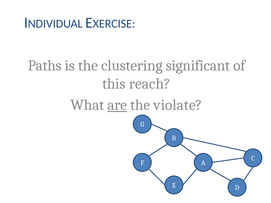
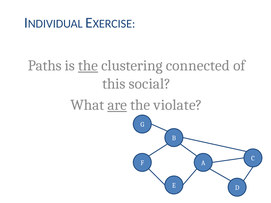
the underline: none -> present (88, 66)
significant: significant -> connected (198, 66)
reach: reach -> social (150, 84)
